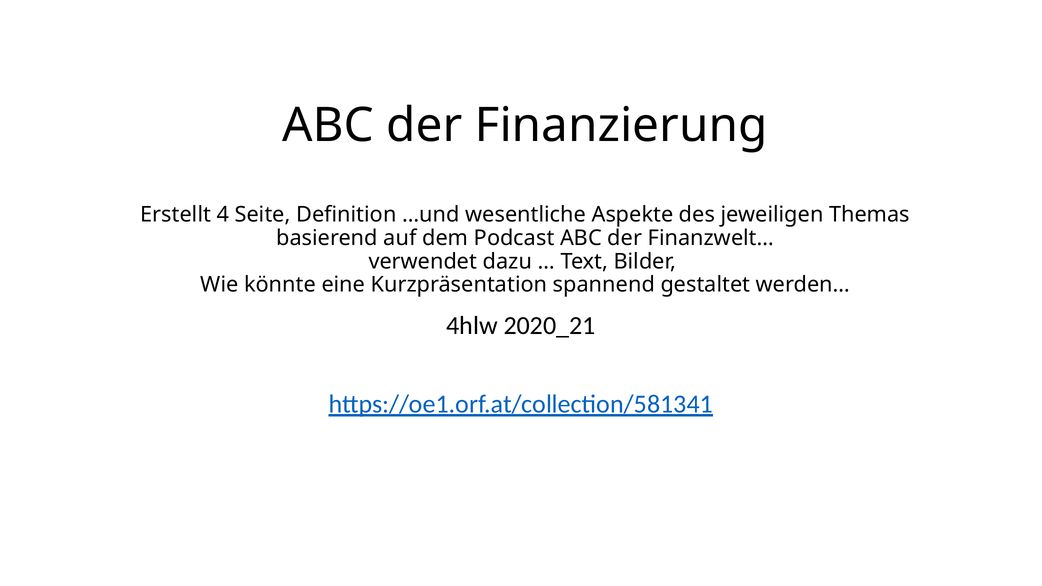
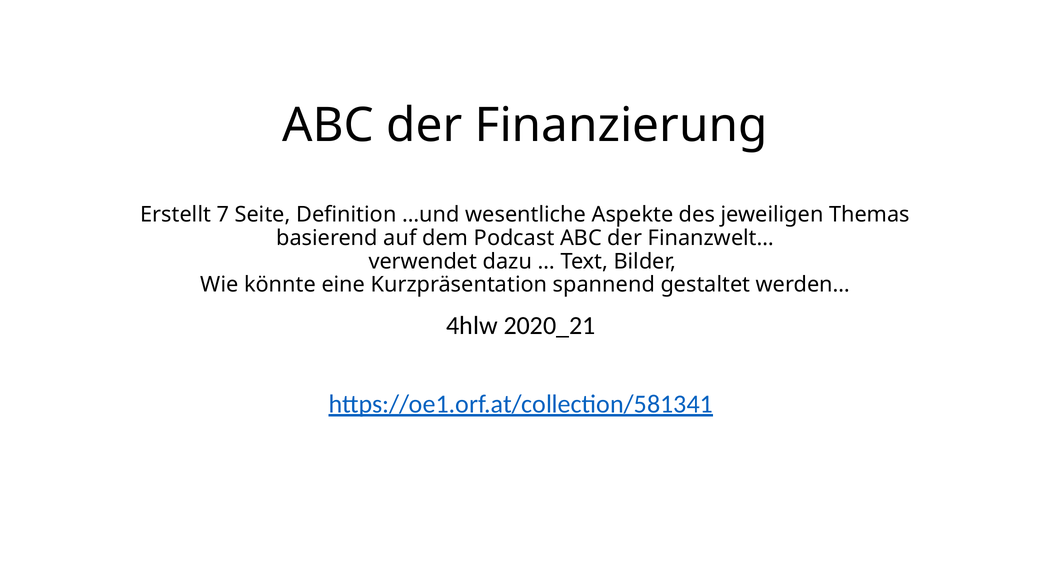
4: 4 -> 7 (223, 215)
